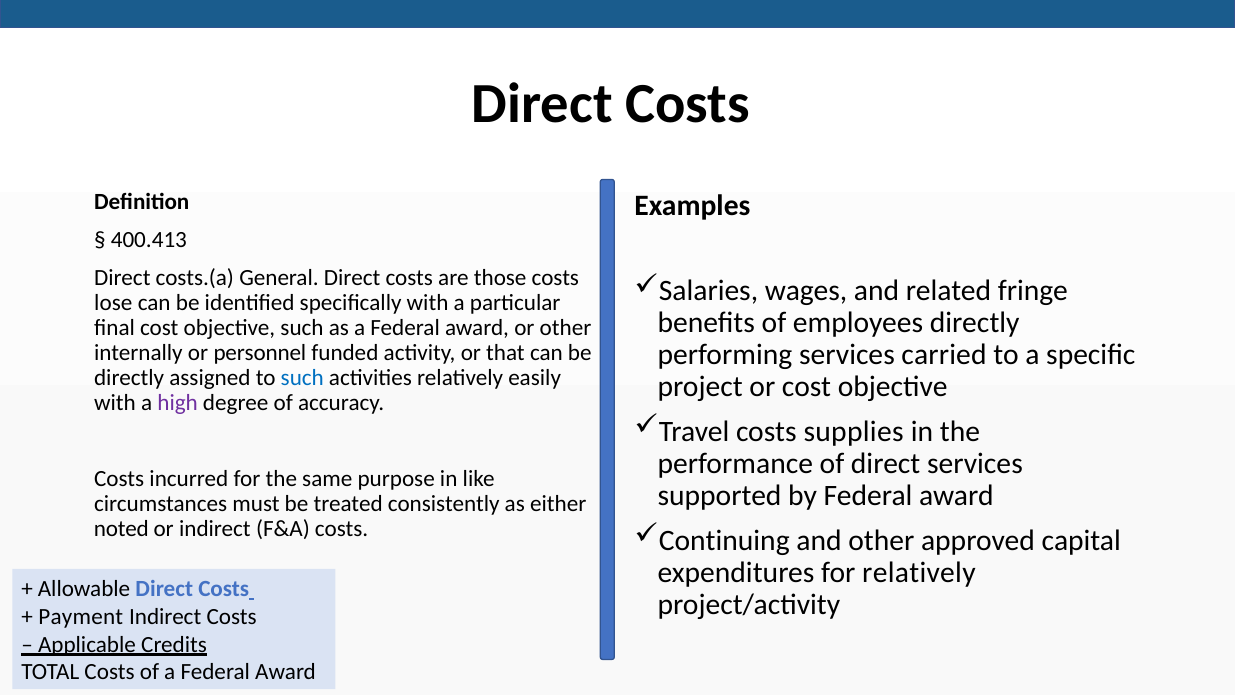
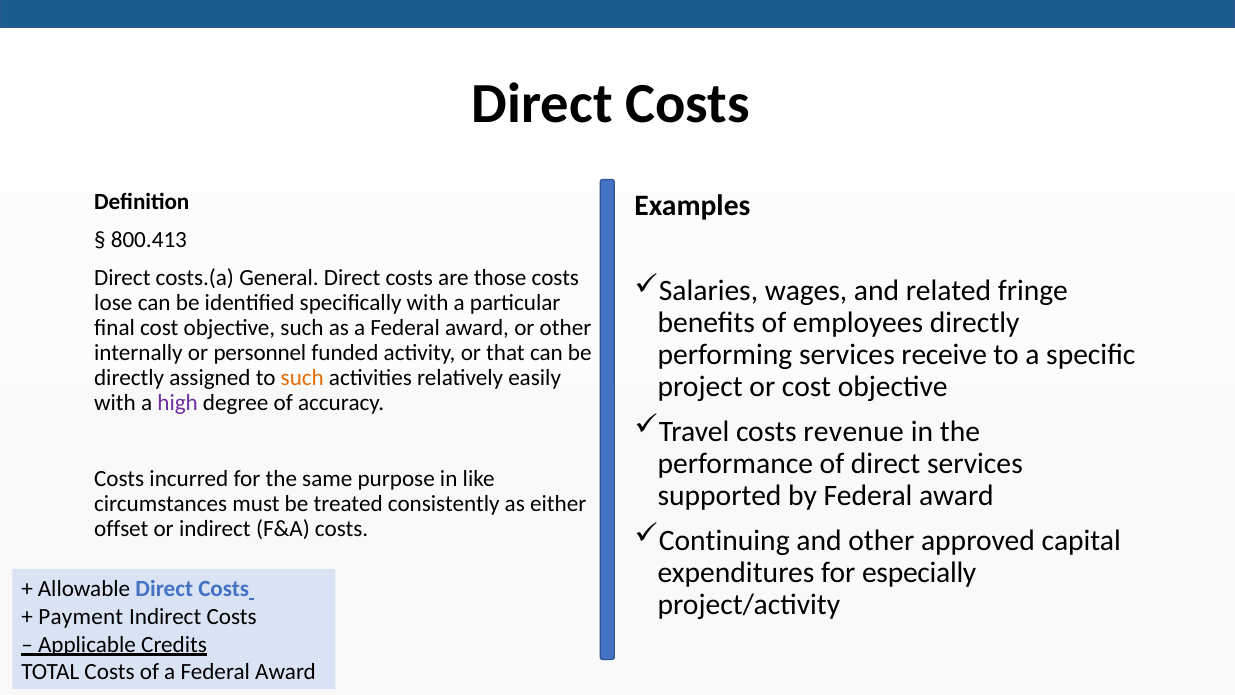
400.413: 400.413 -> 800.413 (149, 240)
carried: carried -> receive (944, 355)
such colour: blue -> orange (302, 378)
supplies: supplies -> revenue (854, 431)
noted: noted -> offset (121, 529)
for relatively: relatively -> especially (919, 572)
